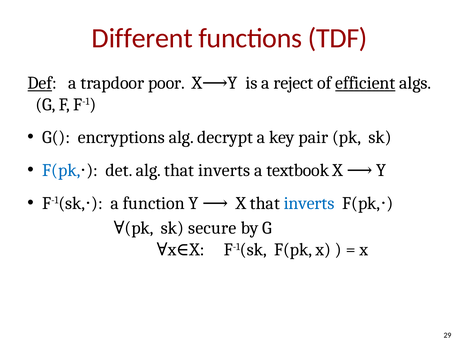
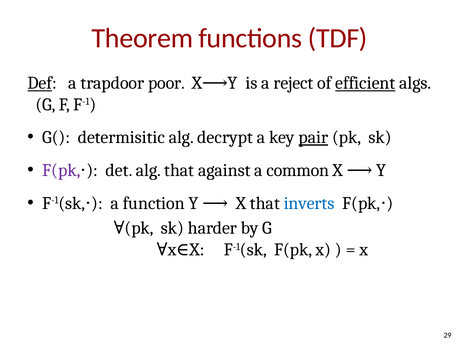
Different: Different -> Theorem (142, 38)
encryptions: encryptions -> determisitic (121, 137)
pair underline: none -> present (313, 137)
F(pk colour: blue -> purple (61, 170)
alg that inverts: inverts -> against (224, 170)
textbook: textbook -> common (298, 170)
secure: secure -> harder (212, 228)
